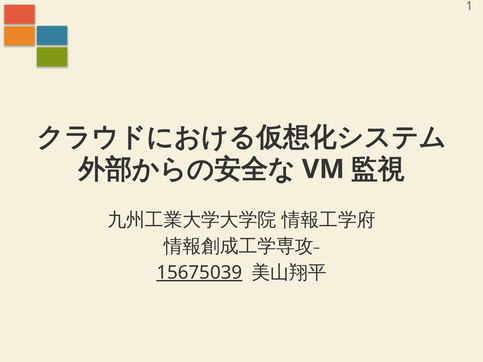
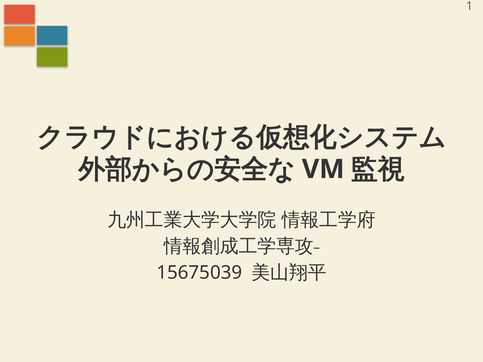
15675039 underline: present -> none (199, 273)
